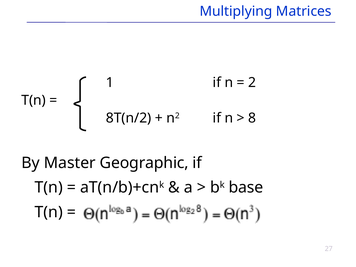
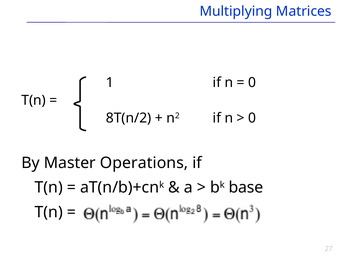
2: 2 -> 0 (252, 83)
8: 8 -> 0 (252, 118)
Geographic: Geographic -> Operations (144, 163)
